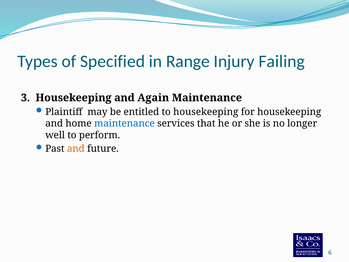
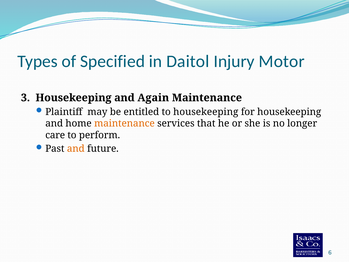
Range: Range -> Daitol (188, 61)
Failing: Failing -> Motor (282, 61)
maintenance colour: blue -> orange (124, 123)
well: well -> care (55, 135)
